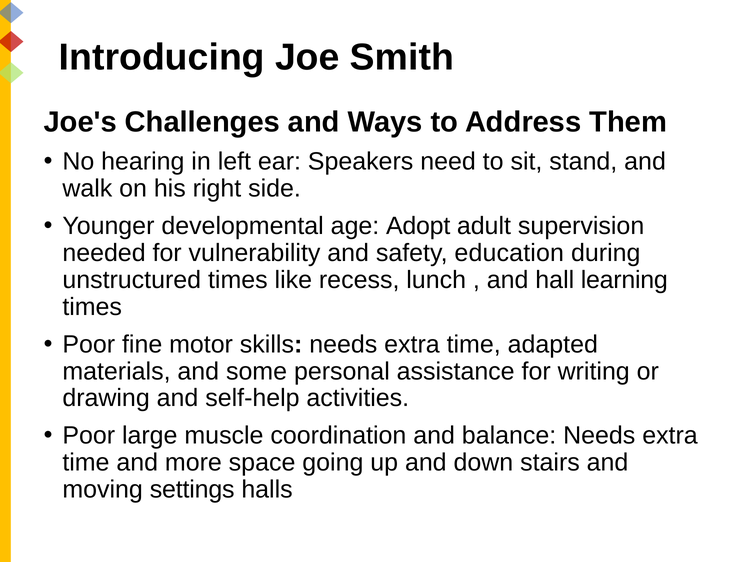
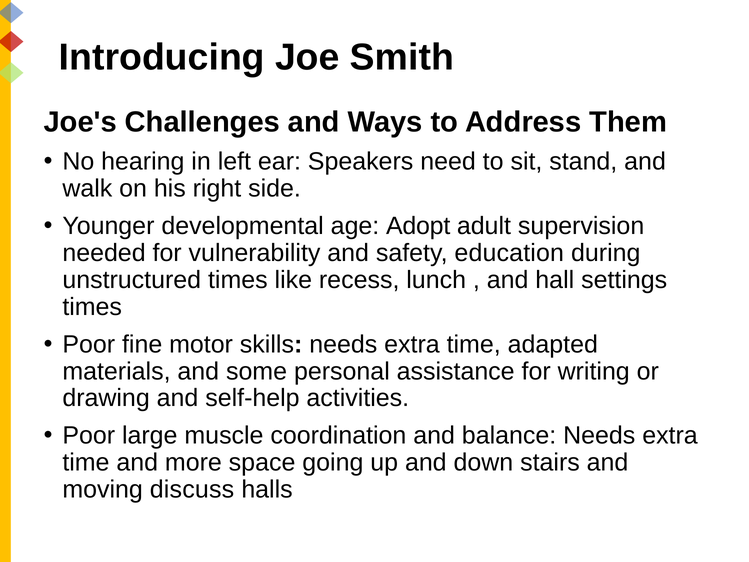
learning: learning -> settings (624, 280)
settings: settings -> discuss (192, 489)
